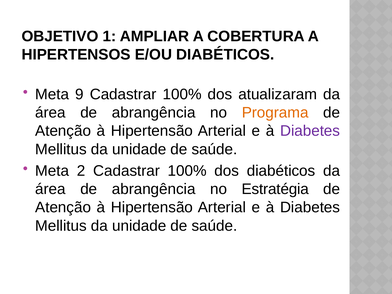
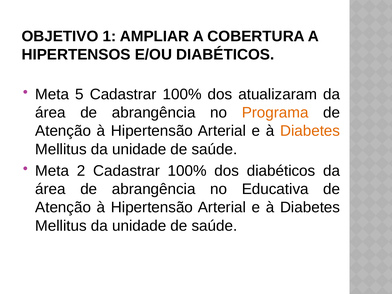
9: 9 -> 5 (79, 94)
Diabetes colour: purple -> orange (310, 131)
Estratégia: Estratégia -> Educativa (275, 189)
